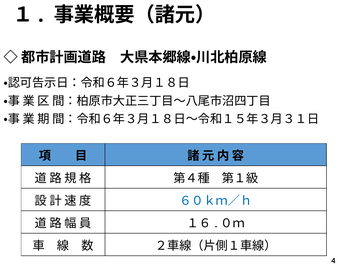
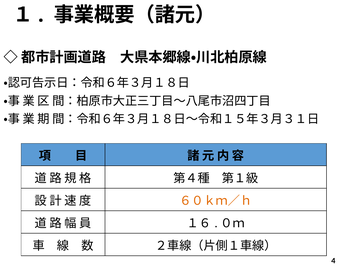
６０ｋｍ／ｈ colour: blue -> orange (216, 201)
